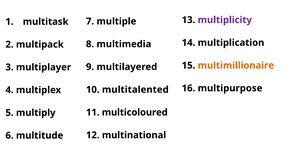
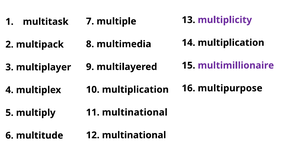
multimillionaire colour: orange -> purple (236, 66)
10 multitalented: multitalented -> multiplication (135, 90)
11 multicoloured: multicoloured -> multinational (135, 113)
